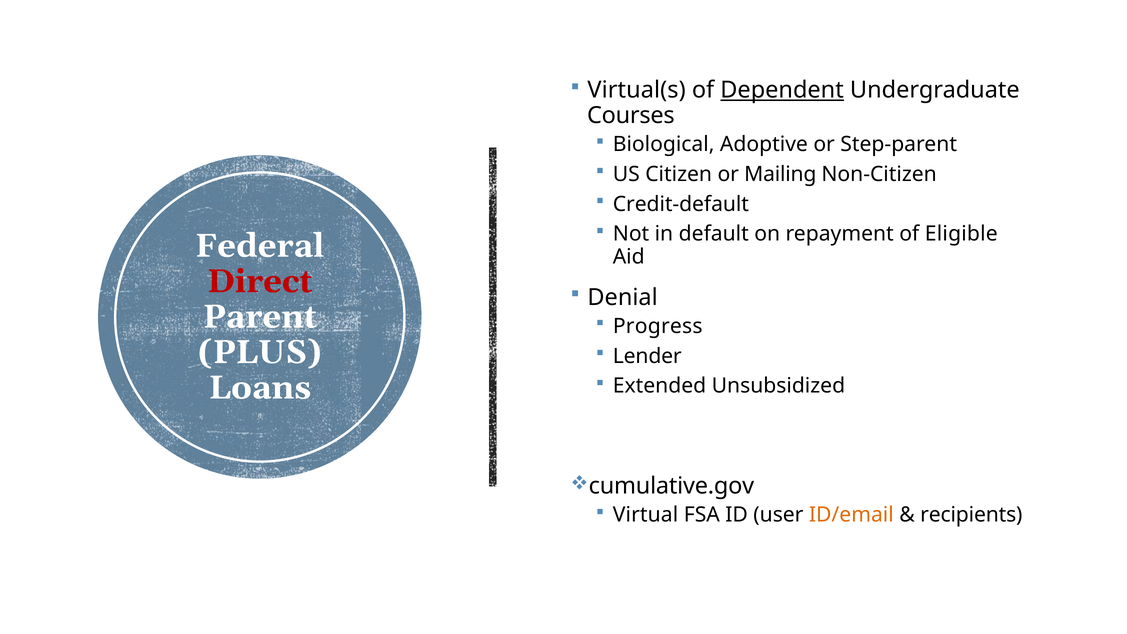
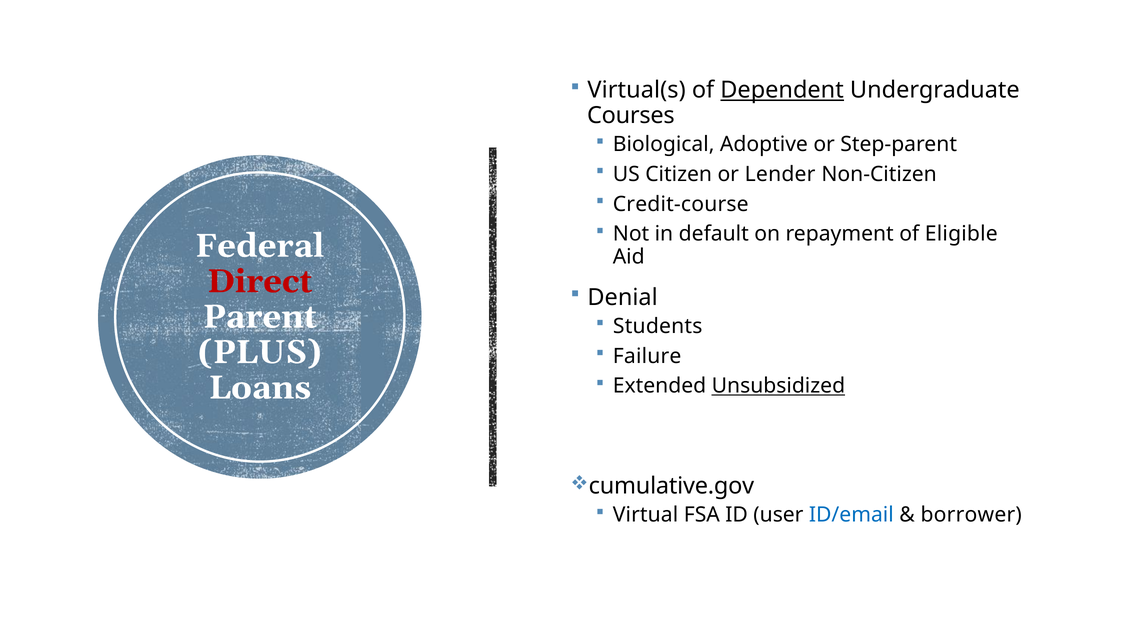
Mailing: Mailing -> Lender (780, 174)
Credit-default: Credit-default -> Credit-course (681, 204)
Progress: Progress -> Students (658, 326)
Lender: Lender -> Failure (647, 356)
Unsubsidized underline: none -> present (778, 386)
ID/email colour: orange -> blue (851, 515)
recipients: recipients -> borrower (971, 515)
